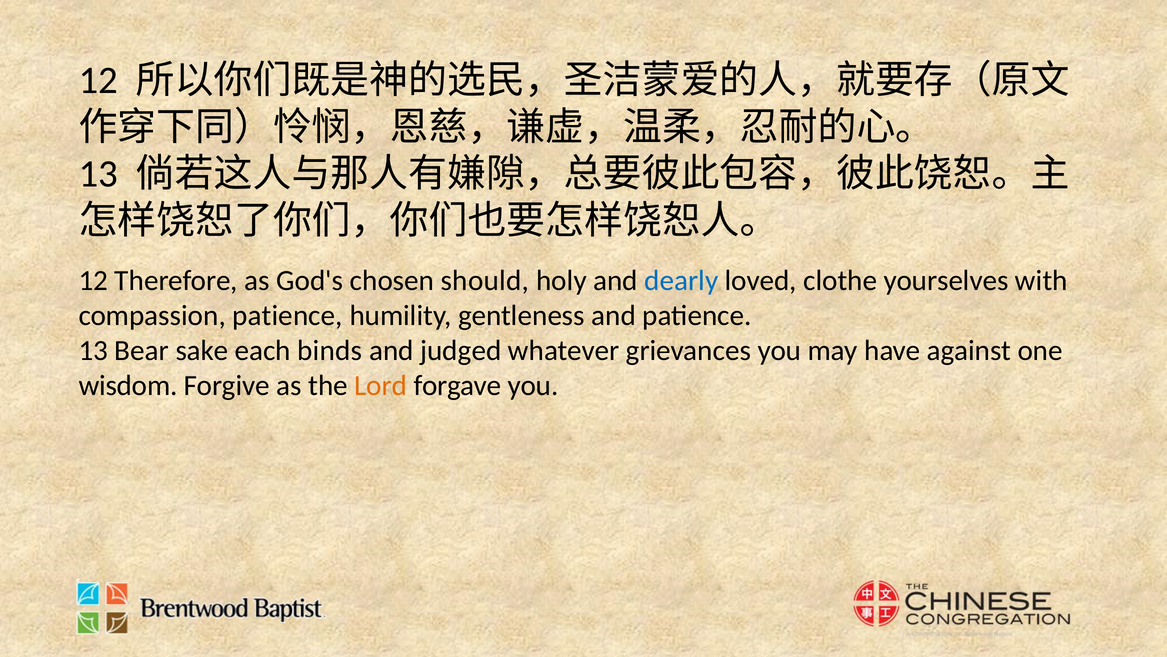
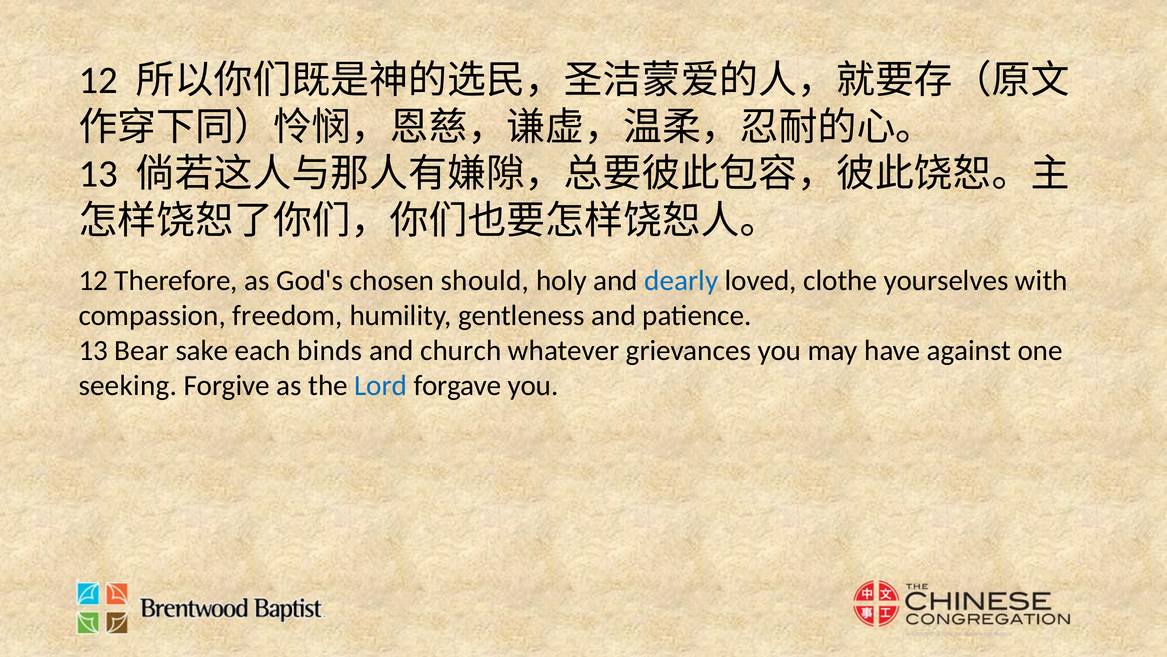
compassion patience: patience -> freedom (288, 315)
judged: judged -> church (461, 350)
wisdom: wisdom -> seeking (128, 385)
Lord colour: orange -> blue (381, 385)
